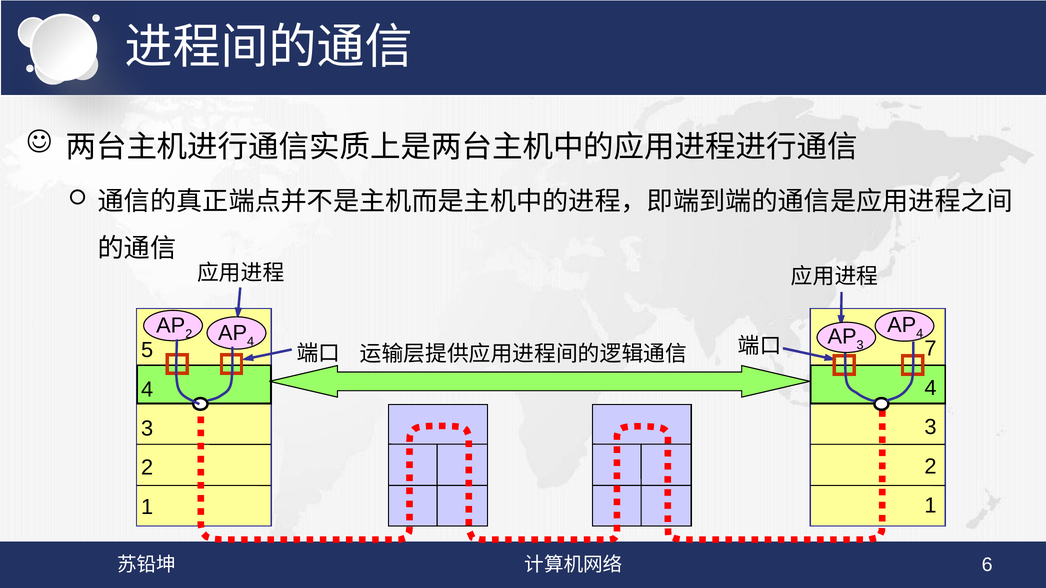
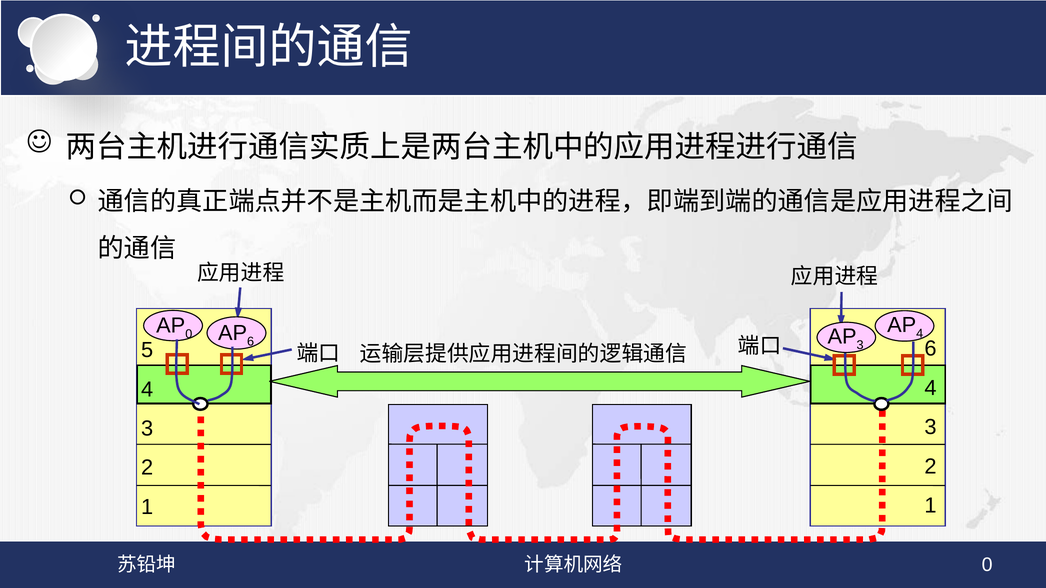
2: 2 -> 0 (189, 334)
4: 4 -> 6 (251, 342)
7: 7 -> 6 (930, 349)
6: 6 -> 0 (987, 565)
